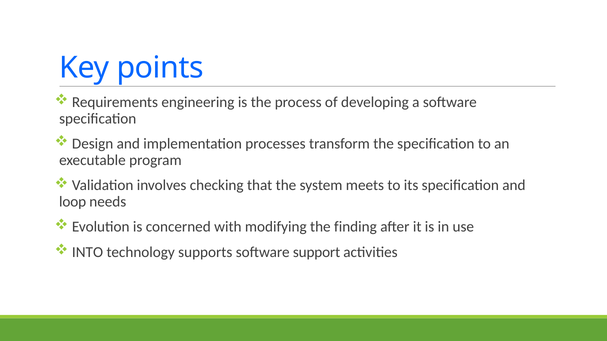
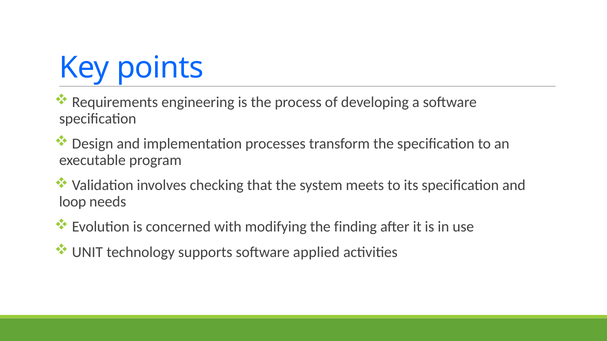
INTO: INTO -> UNIT (87, 252)
support: support -> applied (316, 252)
